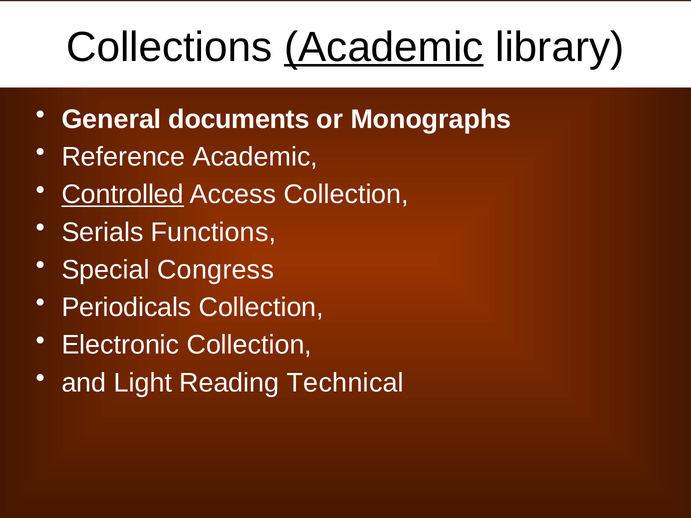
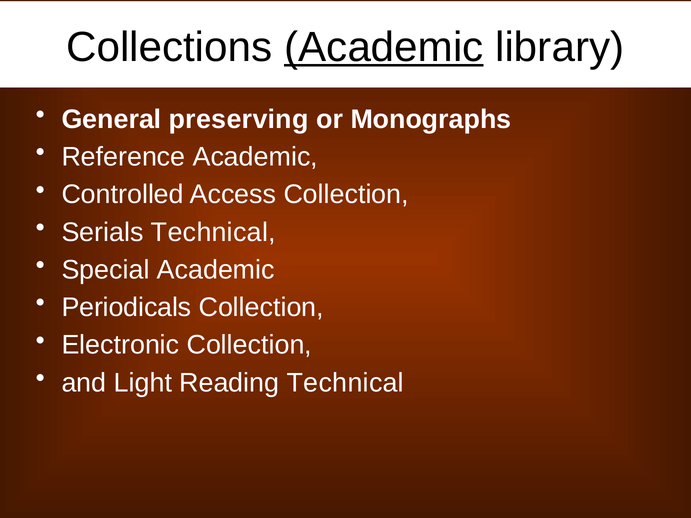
documents: documents -> preserving (239, 119)
Controlled underline: present -> none (123, 195)
Serials Functions: Functions -> Technical (213, 232)
Special Congress: Congress -> Academic (216, 270)
